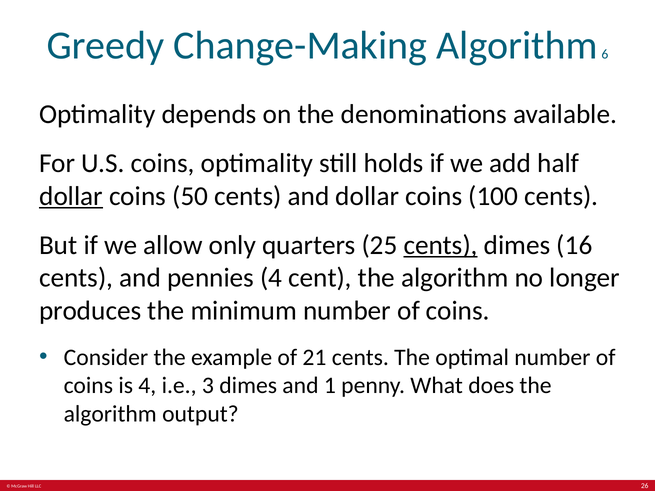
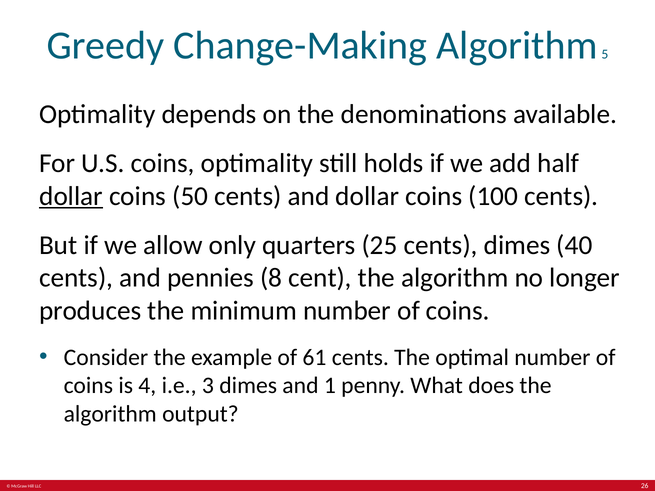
6: 6 -> 5 (605, 54)
cents underline: present -> none (441, 245)
16: 16 -> 40 (574, 245)
pennies 4: 4 -> 8 (271, 278)
21: 21 -> 61 (314, 357)
